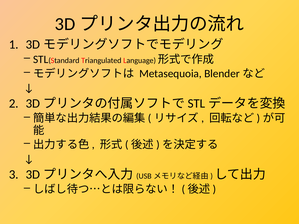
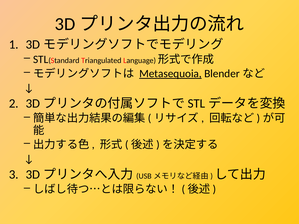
Metasequoia underline: none -> present (170, 74)
